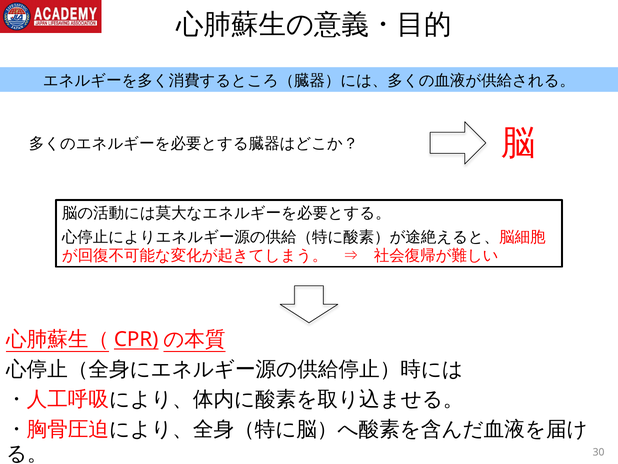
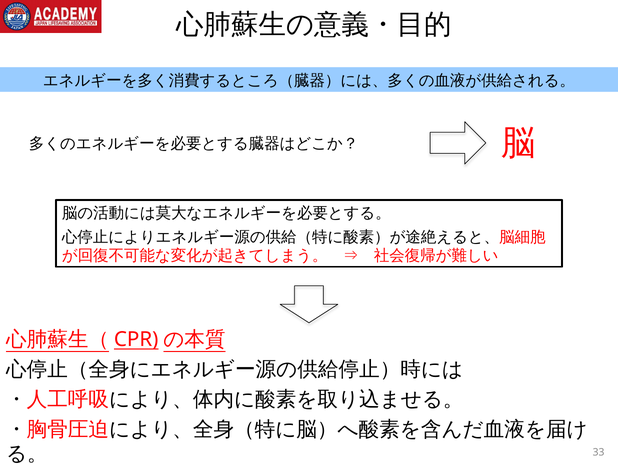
30: 30 -> 33 (599, 452)
